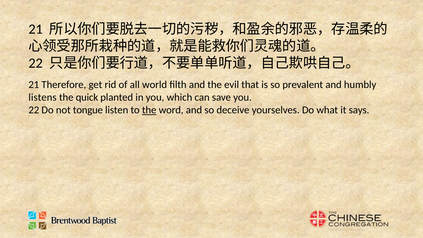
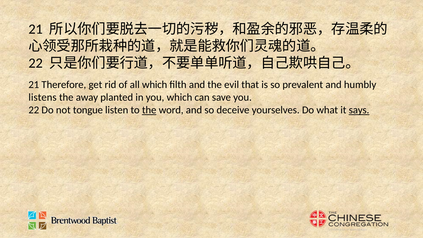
all world: world -> which (155, 85)
quick: quick -> away (87, 97)
says underline: none -> present (359, 110)
